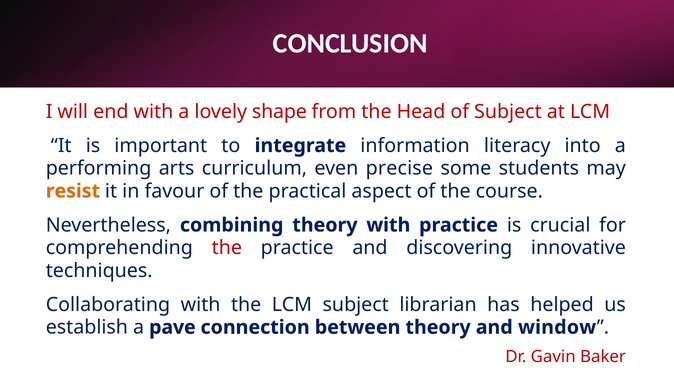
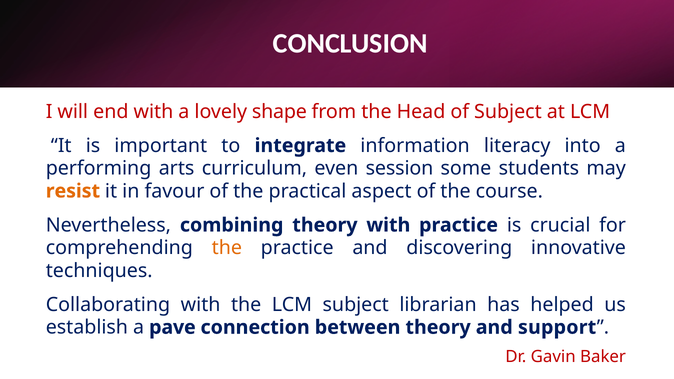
precise: precise -> session (400, 168)
the colour: red -> orange (227, 248)
window: window -> support (557, 327)
